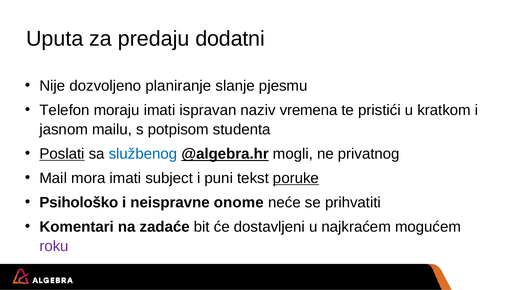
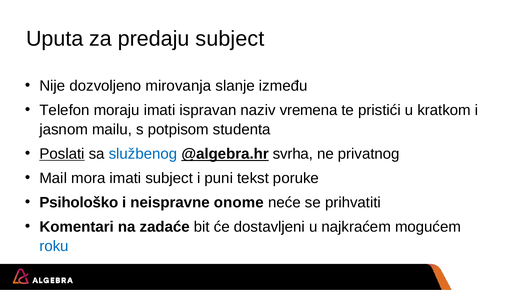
predaju dodatni: dodatni -> subject (230, 39)
planiranje: planiranje -> mirovanja (178, 86)
pjesmu: pjesmu -> između (283, 86)
mogli: mogli -> svrha (293, 154)
poruke underline: present -> none (296, 178)
roku colour: purple -> blue (54, 246)
